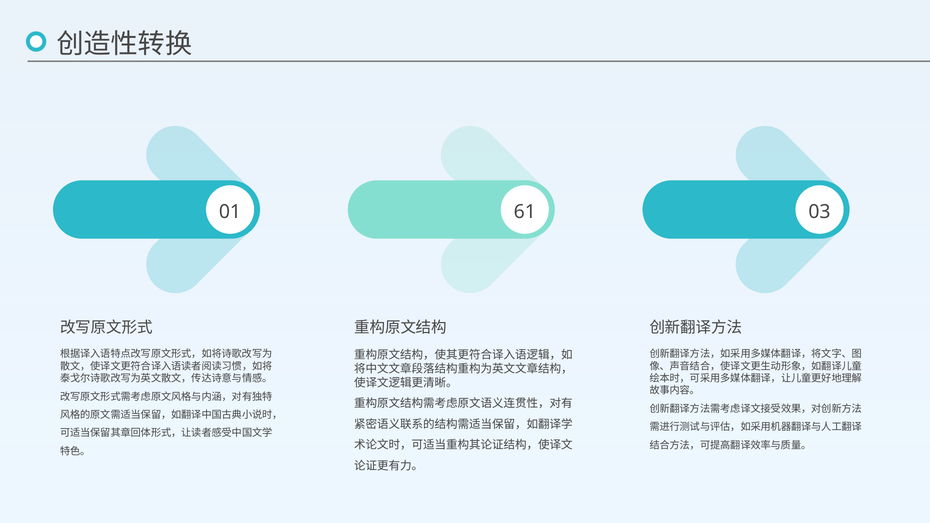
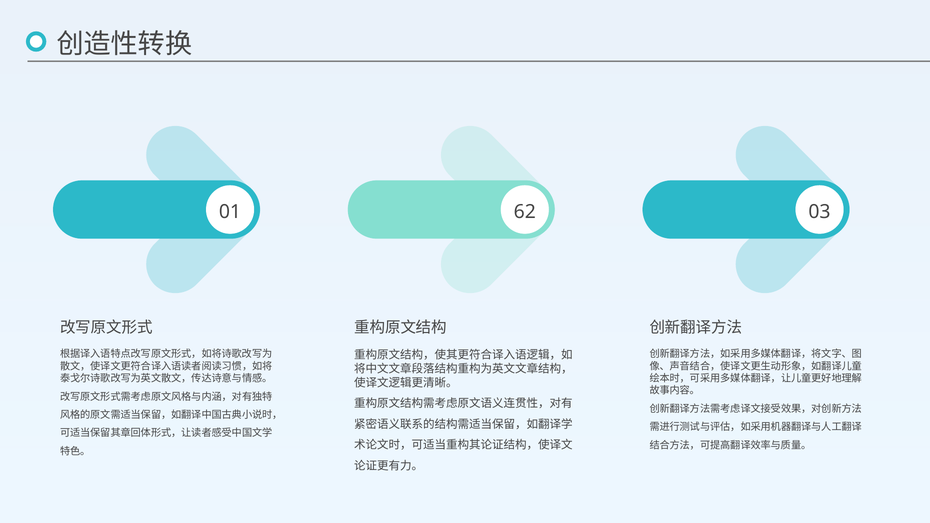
61: 61 -> 62 (525, 212)
